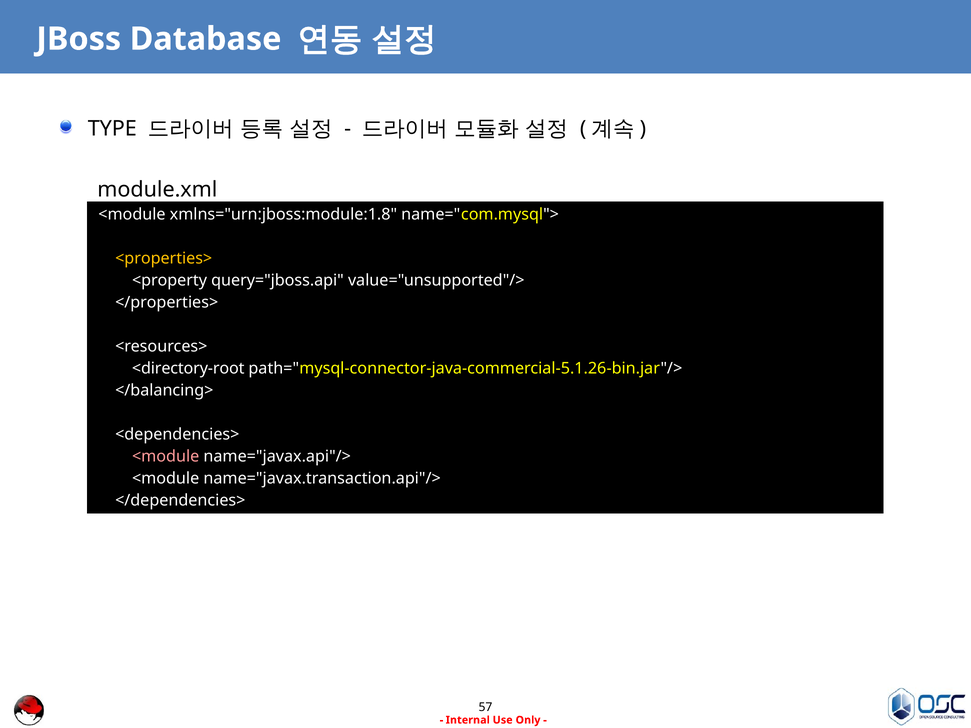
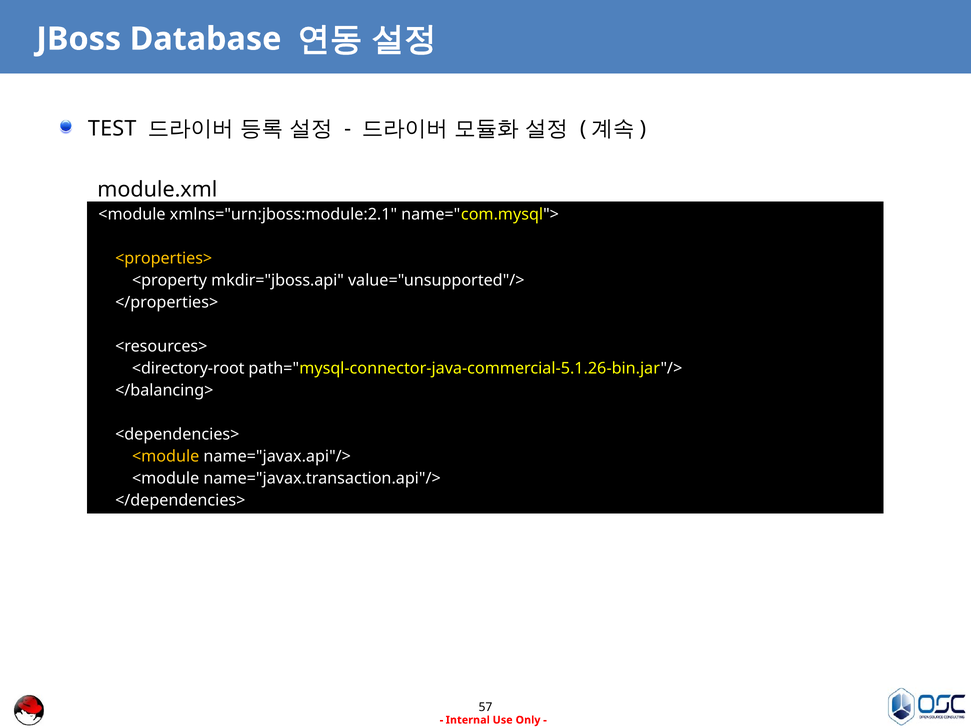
TYPE: TYPE -> TEST (112, 129)
xmlns="urn:jboss:module:1.8: xmlns="urn:jboss:module:1.8 -> xmlns="urn:jboss:module:2.1 (283, 214)
query="jboss.api: query="jboss.api -> mkdir="jboss.api (278, 280)
<module colour: pink -> yellow (166, 457)
